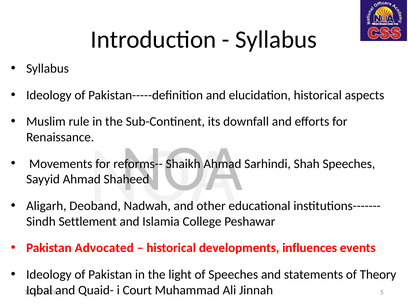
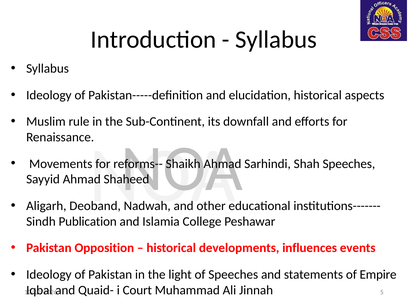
Settlement: Settlement -> Publication (88, 221)
Advocated: Advocated -> Opposition (104, 248)
Theory: Theory -> Empire (378, 274)
